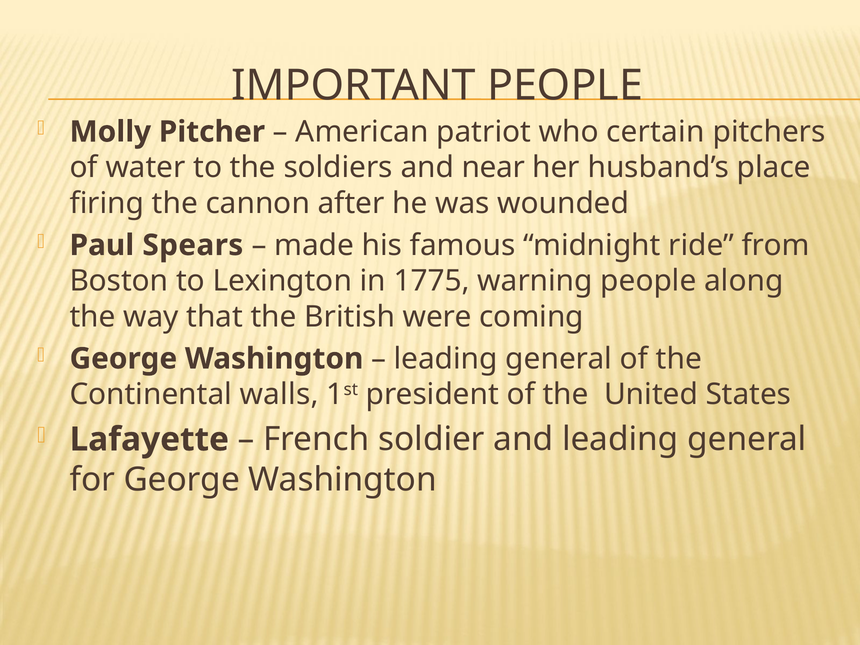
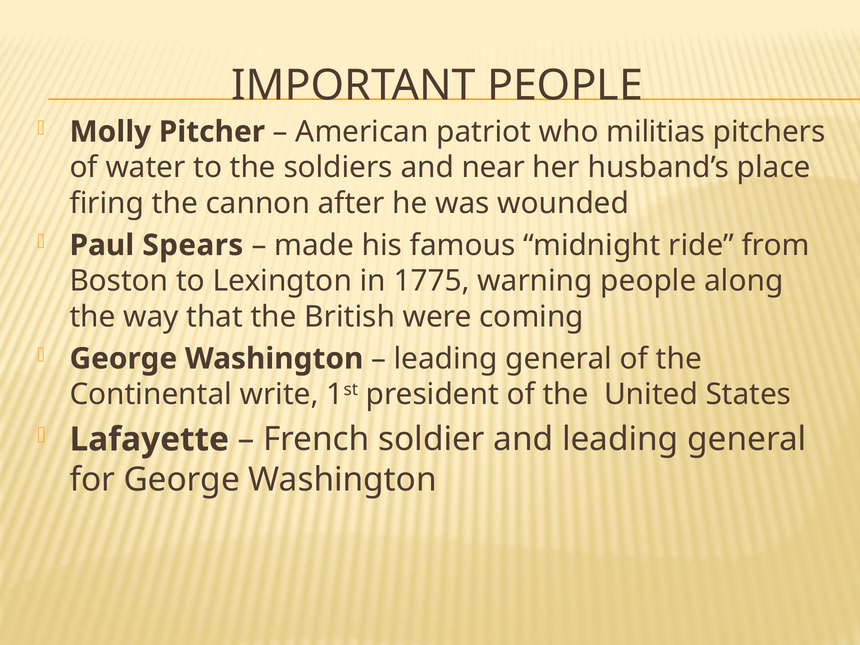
certain: certain -> militias (656, 132)
walls: walls -> write (279, 394)
